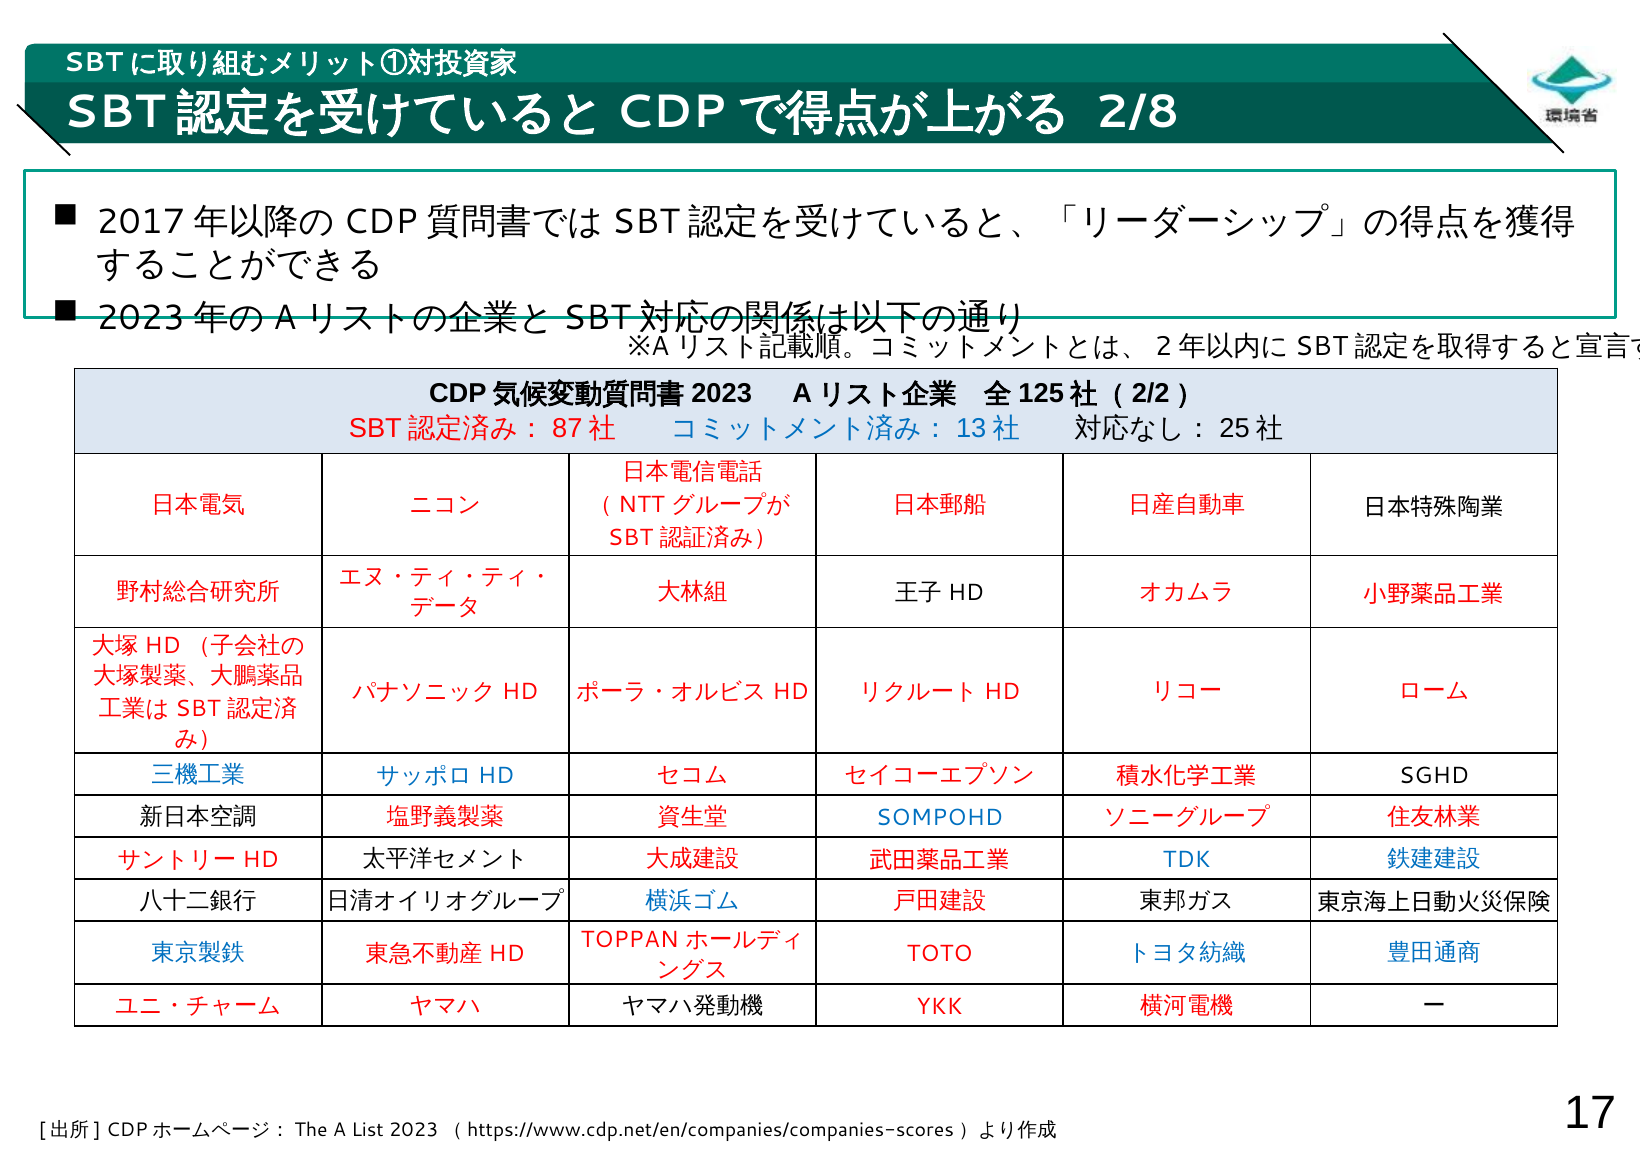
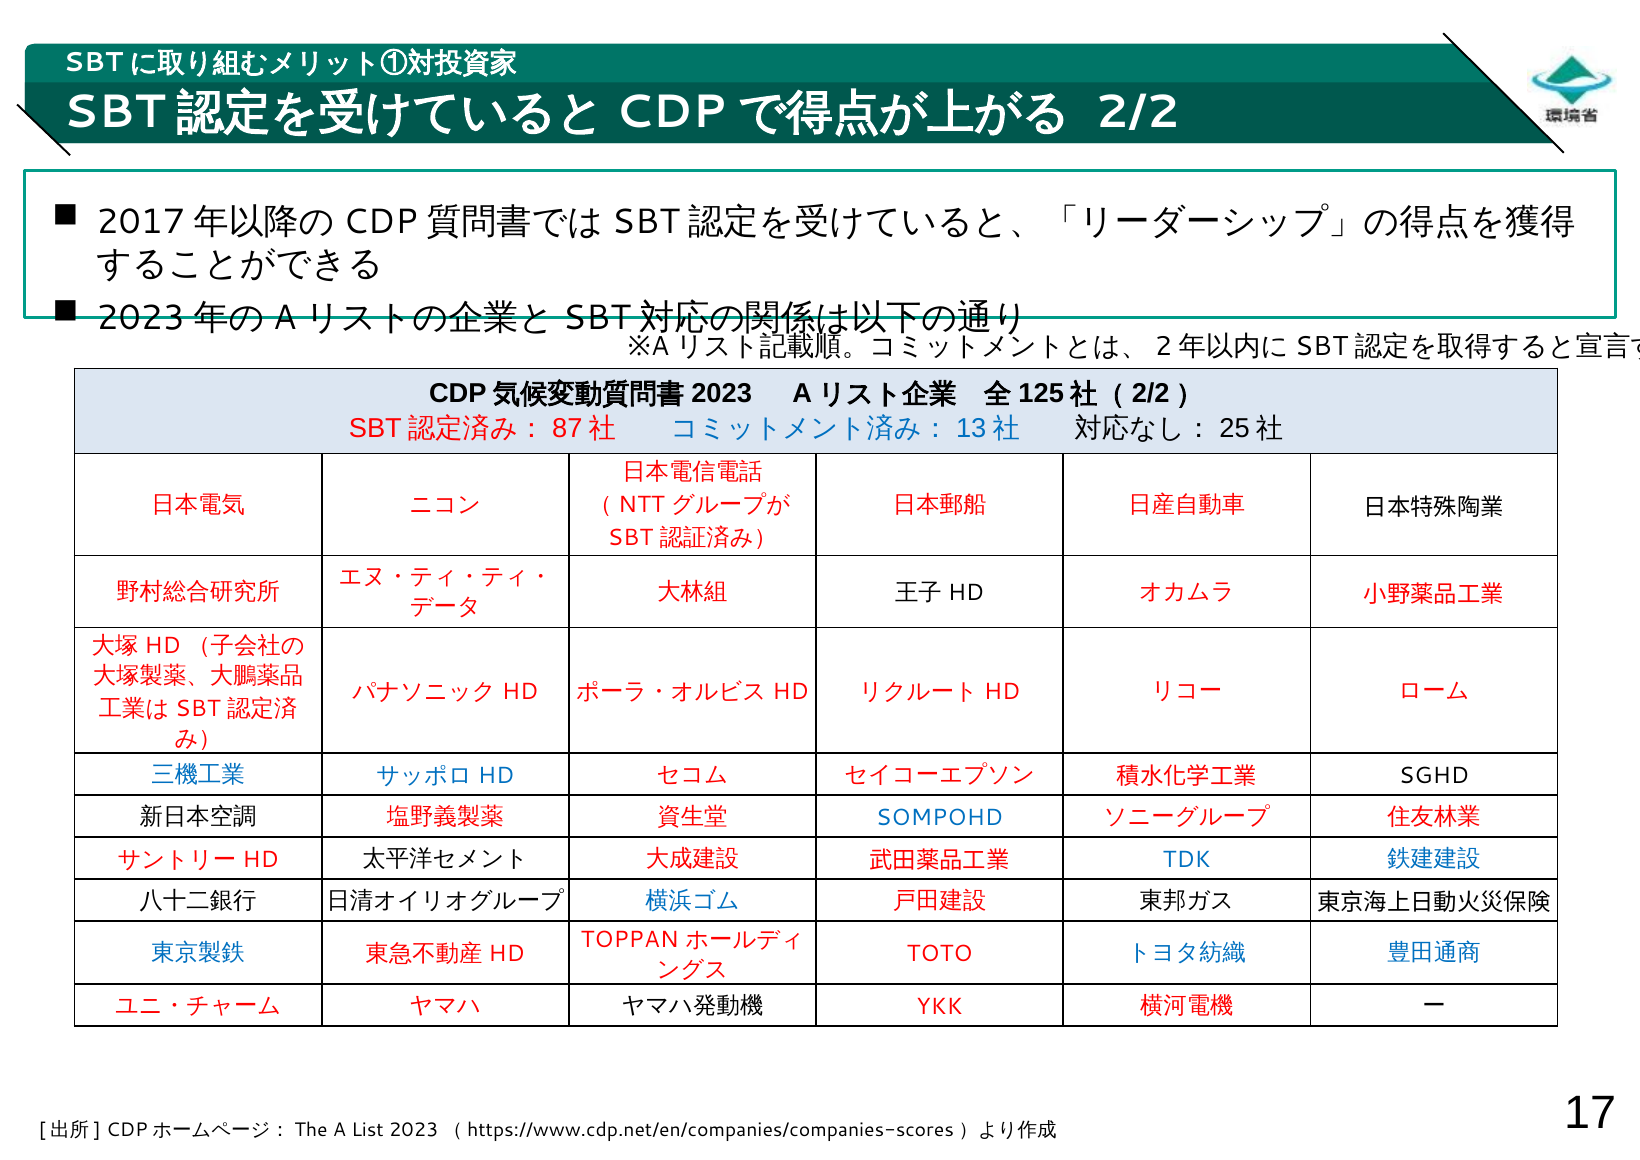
2/8: 2/8 -> 2/2 (1137, 112)
